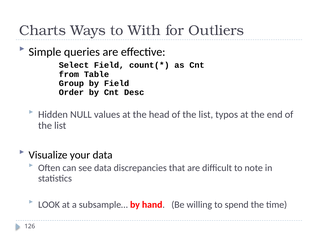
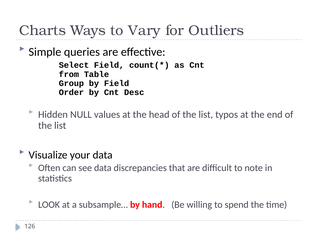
With: With -> Vary (144, 31)
